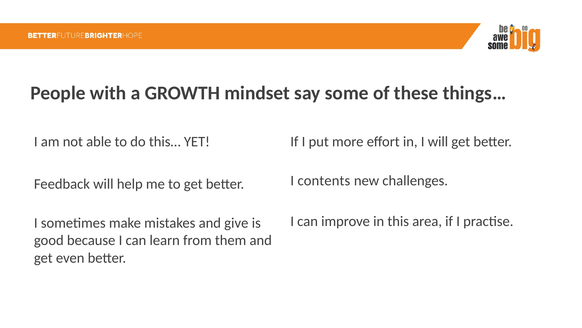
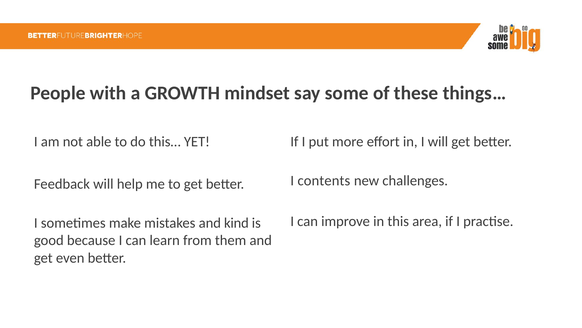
give: give -> kind (236, 223)
